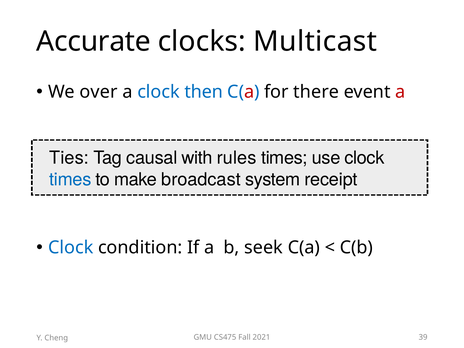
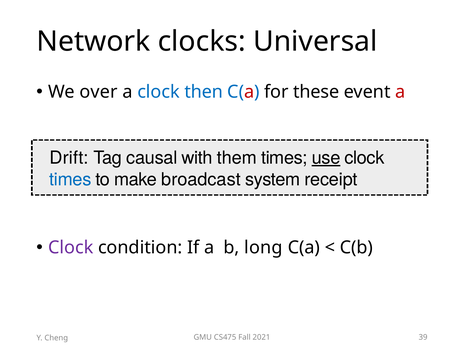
Accurate: Accurate -> Network (93, 41)
Multicast: Multicast -> Universal (315, 41)
there: there -> these (316, 92)
Ties: Ties -> Drift (69, 158)
rules: rules -> them (237, 158)
use underline: none -> present (326, 158)
Clock colour: blue -> purple (71, 248)
seek: seek -> long (263, 248)
